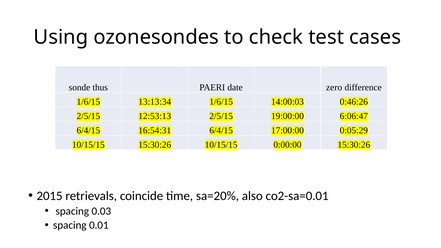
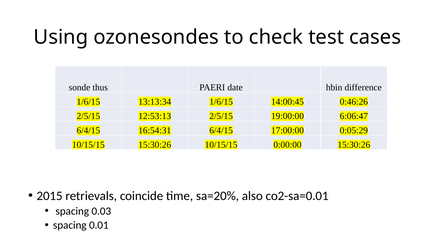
zero: zero -> hbin (334, 87)
14:00:03: 14:00:03 -> 14:00:45 (287, 102)
